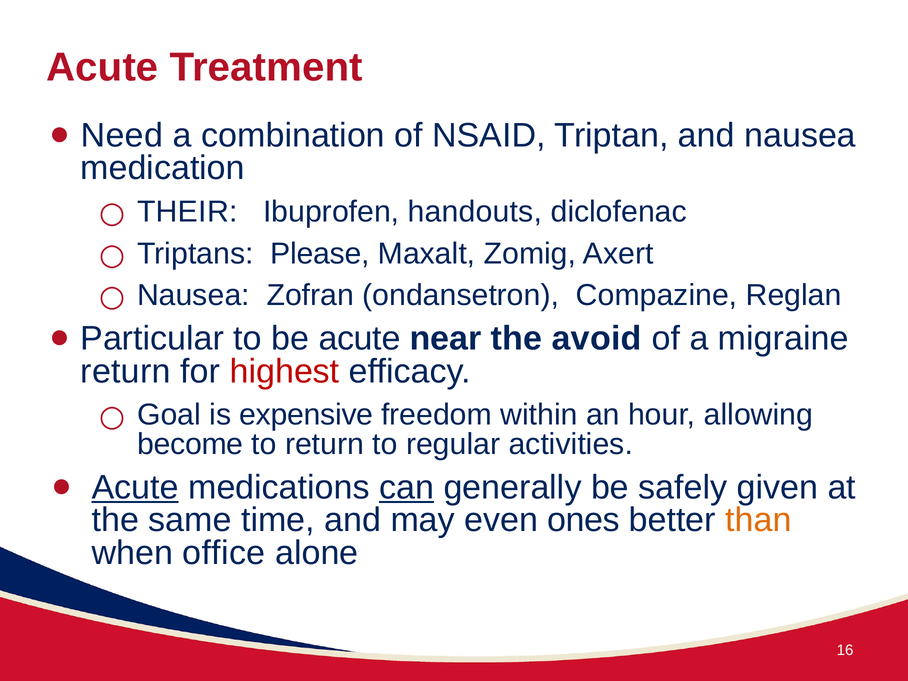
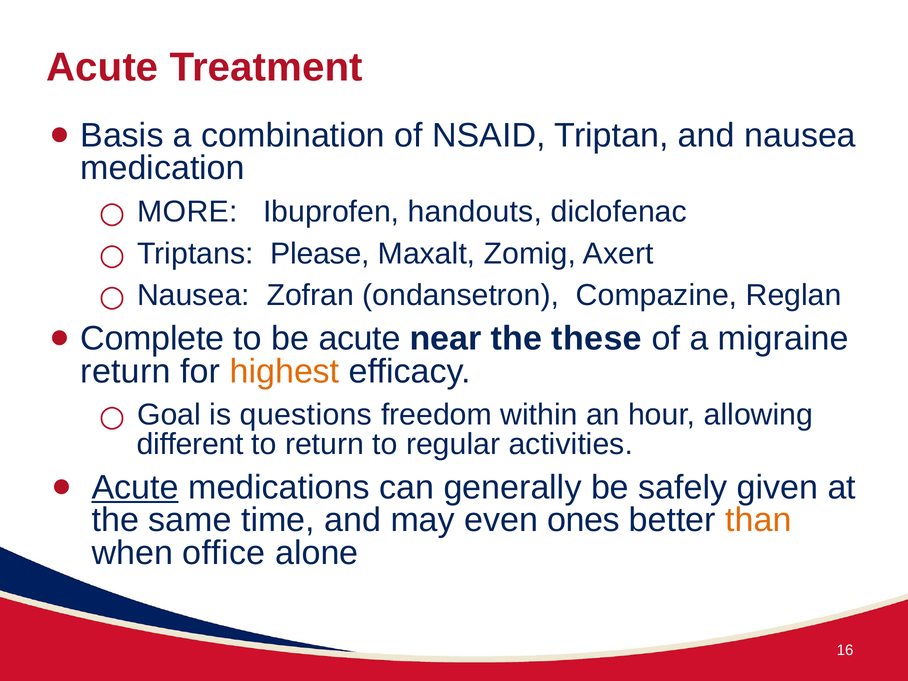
Need: Need -> Basis (122, 136)
THEIR: THEIR -> MORE (187, 212)
Particular: Particular -> Complete (152, 339)
avoid: avoid -> these (597, 339)
highest colour: red -> orange (285, 371)
expensive: expensive -> questions (306, 415)
become: become -> different (190, 444)
can underline: present -> none (407, 487)
